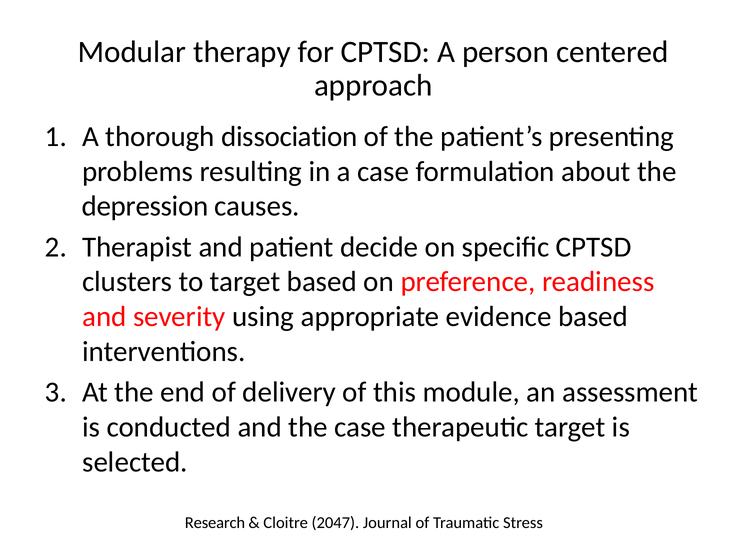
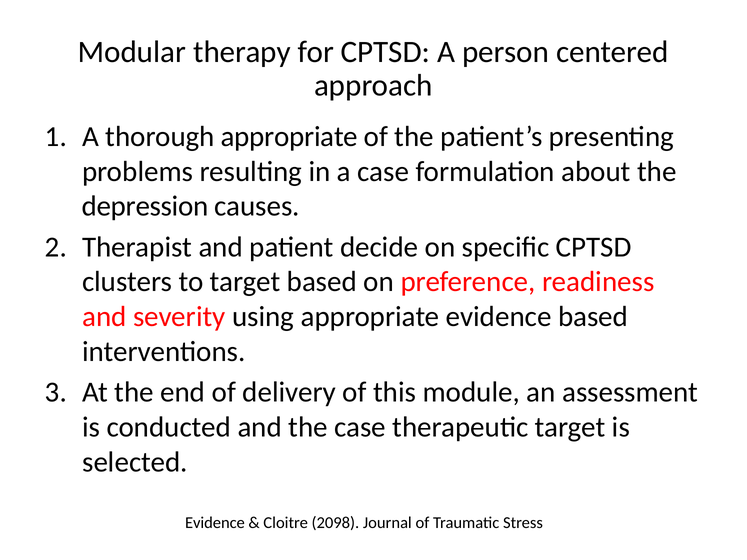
thorough dissociation: dissociation -> appropriate (289, 137)
Research: Research -> Evidence (215, 523)
2047: 2047 -> 2098 (335, 523)
